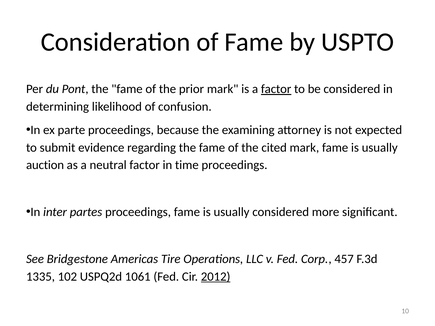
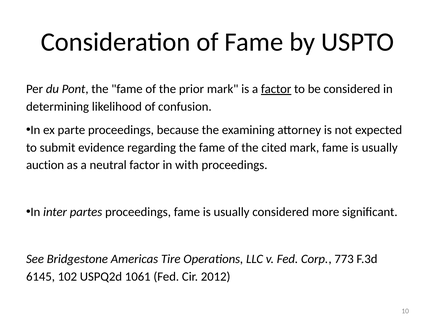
time: time -> with (187, 165)
457: 457 -> 773 (344, 259)
1335: 1335 -> 6145 (41, 277)
2012 underline: present -> none (216, 277)
